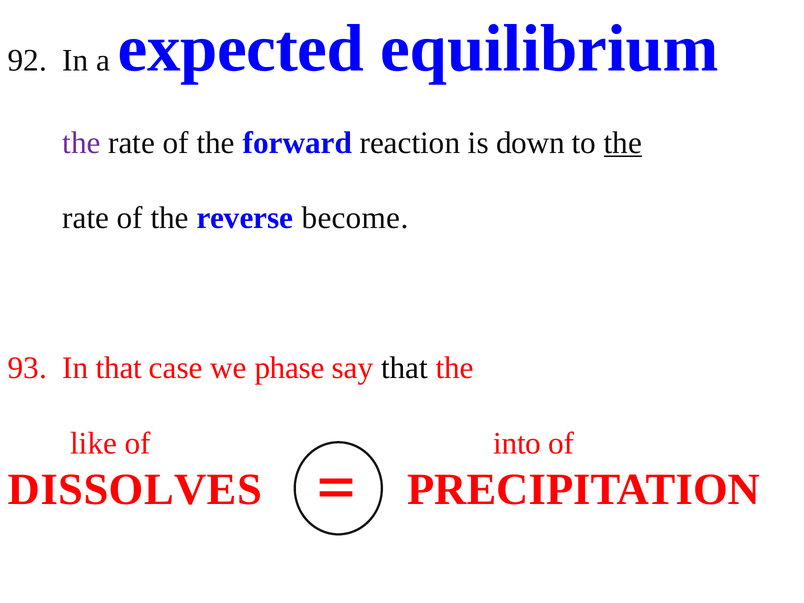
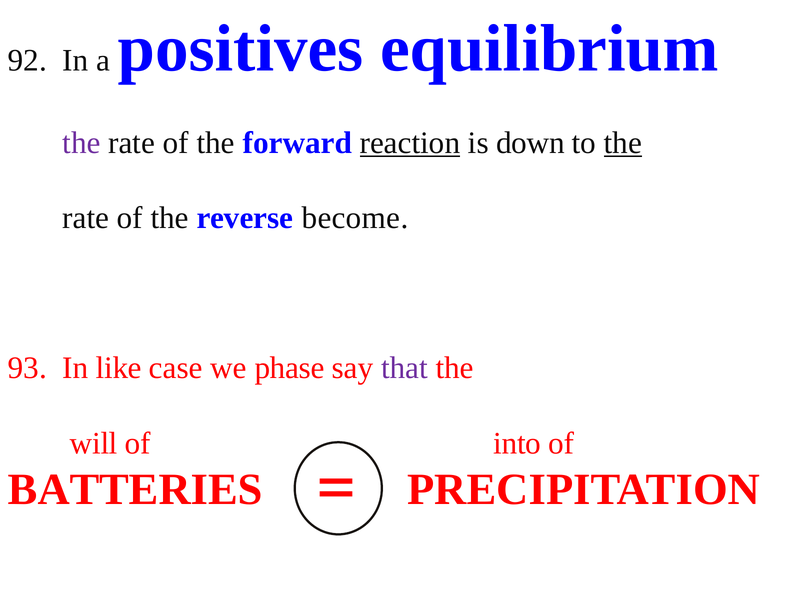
expected: expected -> positives (241, 49)
reaction underline: none -> present (410, 143)
In that: that -> like (119, 368)
that colour: black -> purple (404, 368)
like: like -> will (94, 443)
DISSOLVES: DISSOLVES -> BATTERIES (135, 490)
